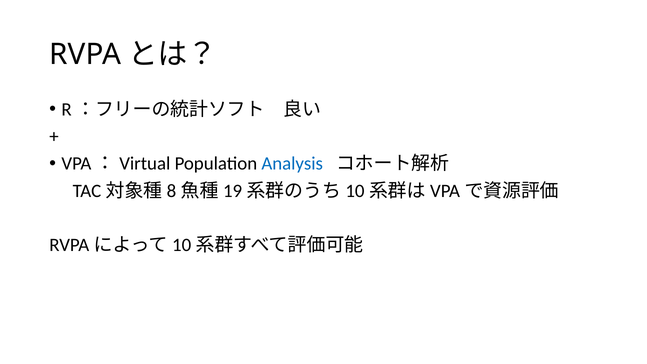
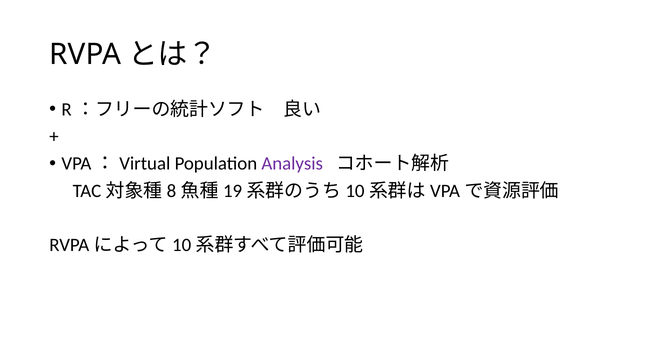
Analysis colour: blue -> purple (292, 164)
